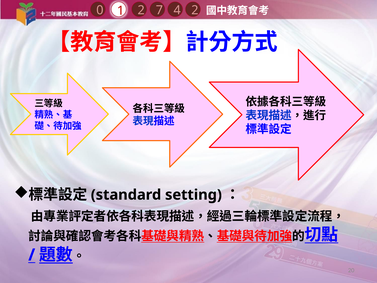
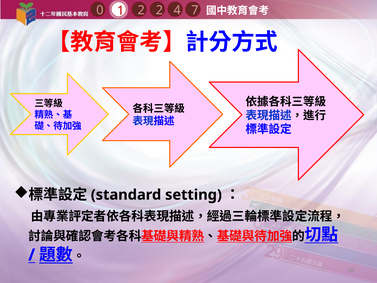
4 2: 2 -> 7 (195, 10)
1 7: 7 -> 2 (159, 10)
